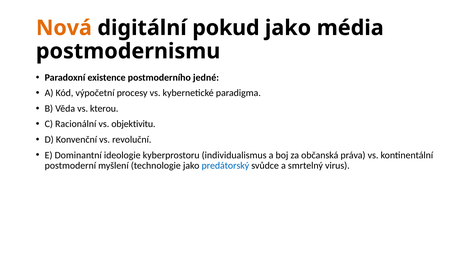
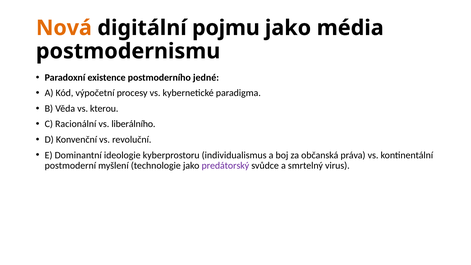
pokud: pokud -> pojmu (226, 28)
objektivitu: objektivitu -> liberálního (133, 124)
predátorský colour: blue -> purple (225, 166)
